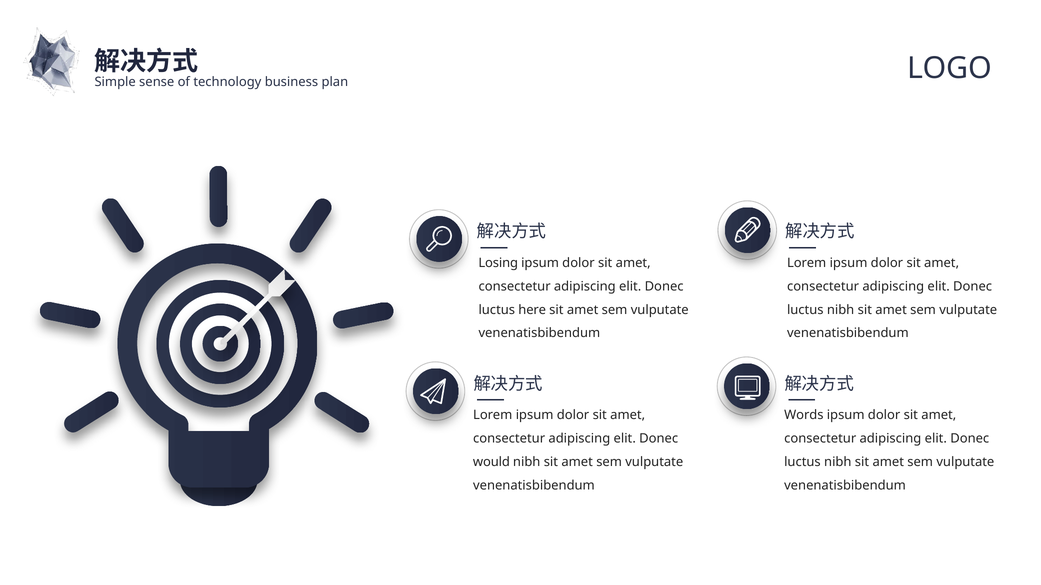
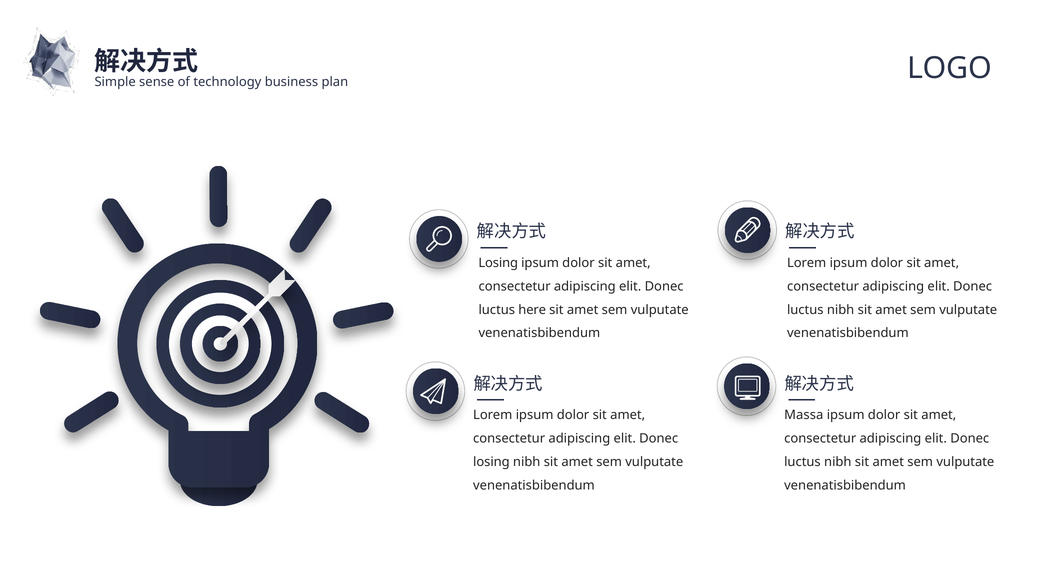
Words: Words -> Massa (804, 416)
would: would -> losing (491, 462)
